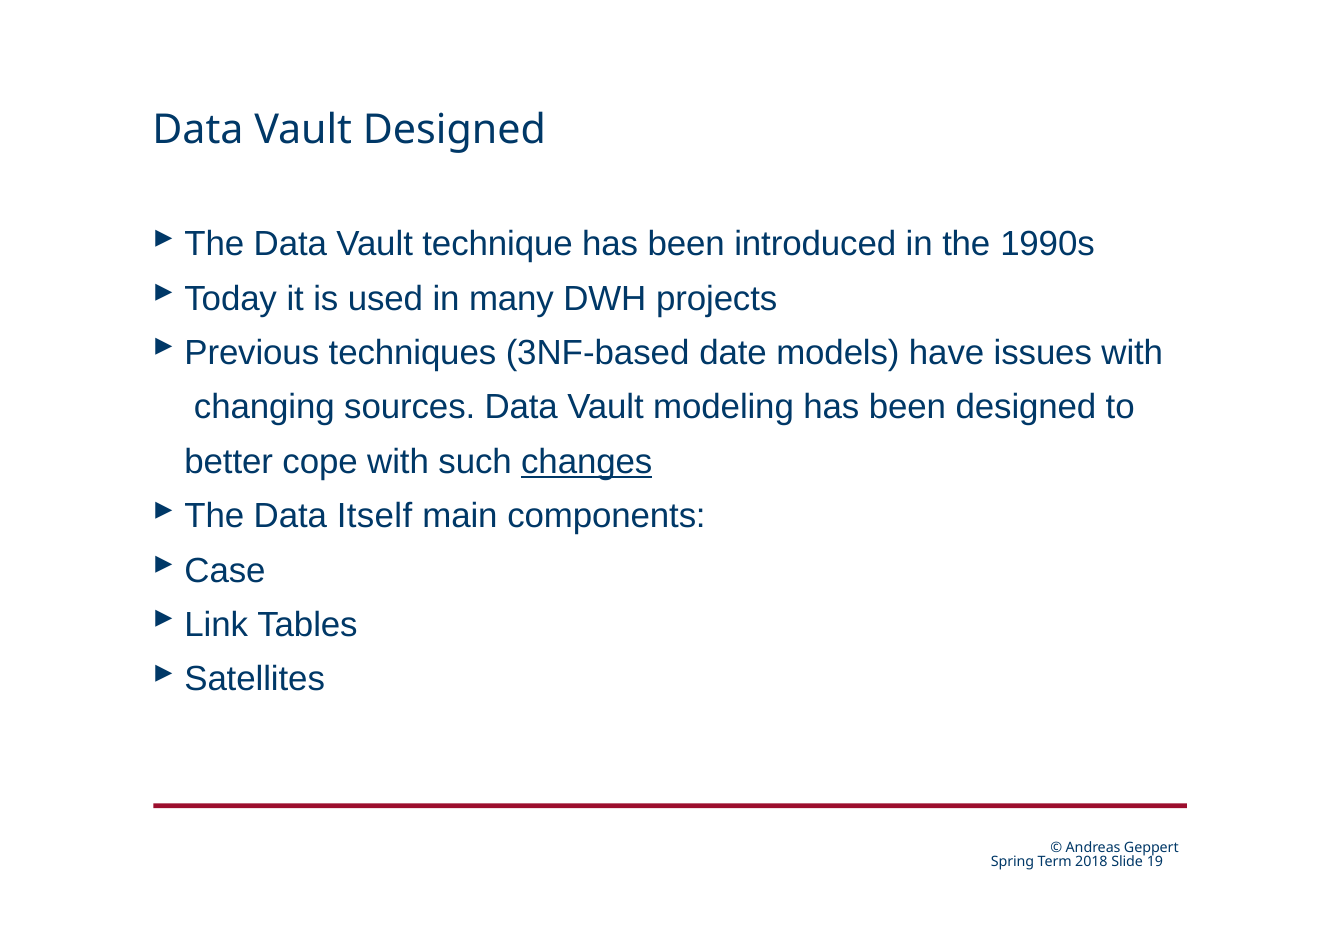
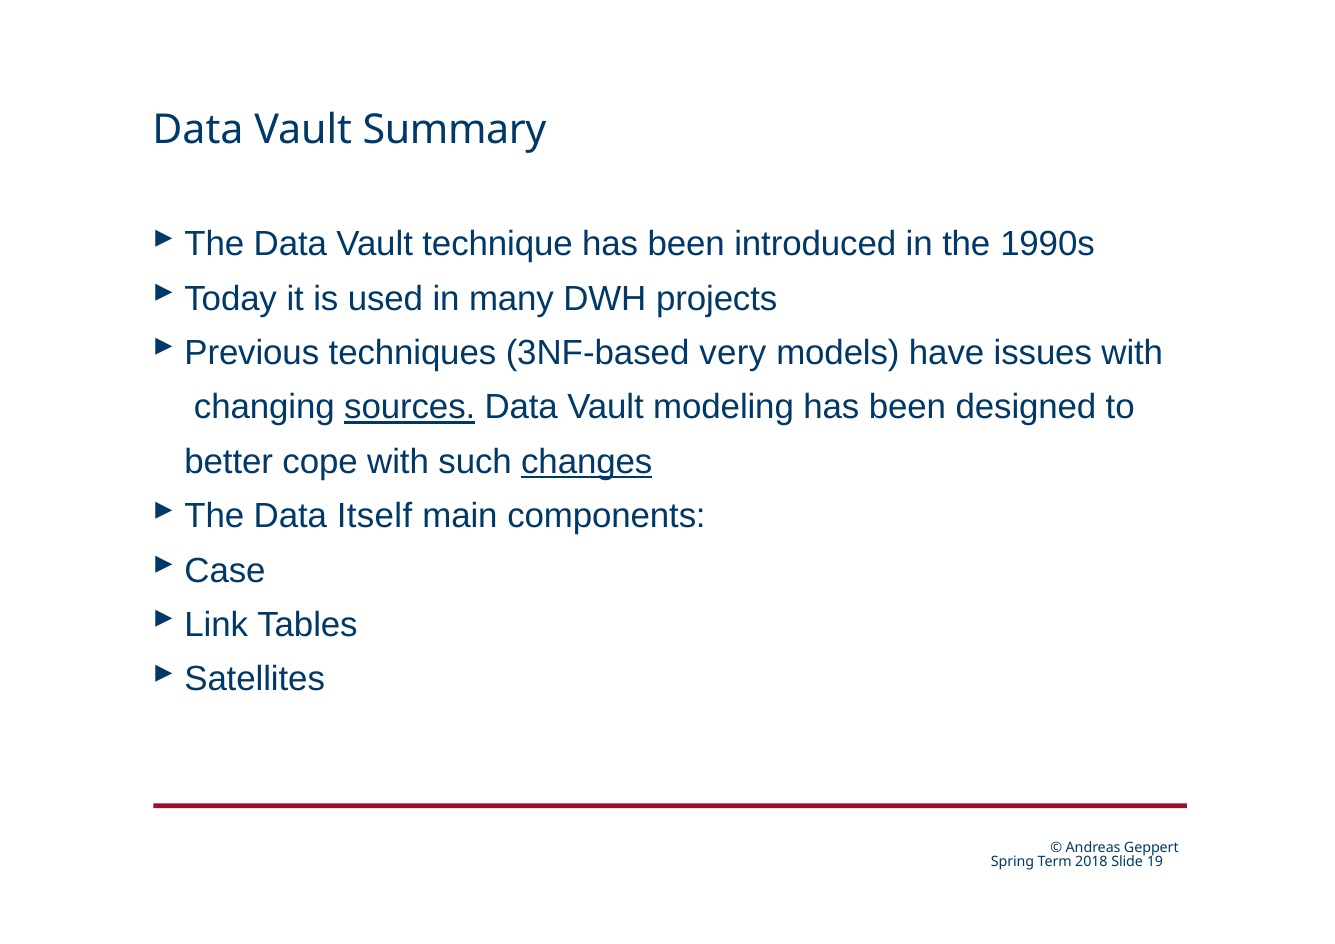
Vault Designed: Designed -> Summary (455, 130)
date: date -> very (733, 353)
sources underline: none -> present (410, 408)
